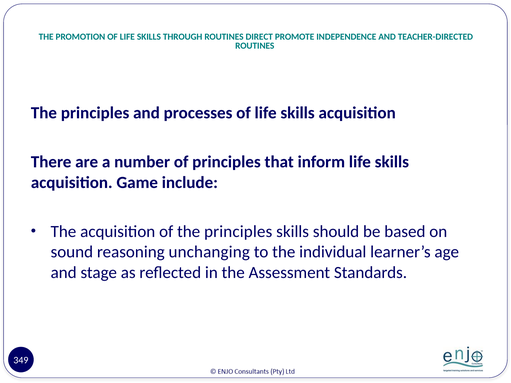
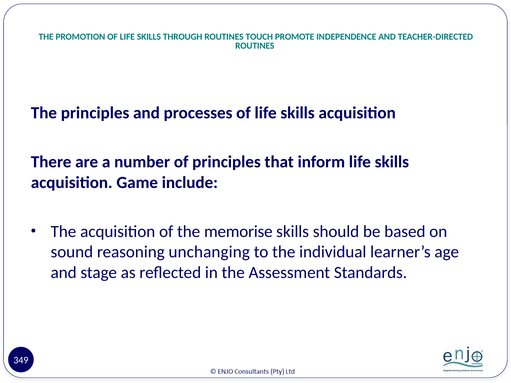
DIRECT: DIRECT -> TOUCH (259, 37)
of the principles: principles -> memorise (238, 232)
